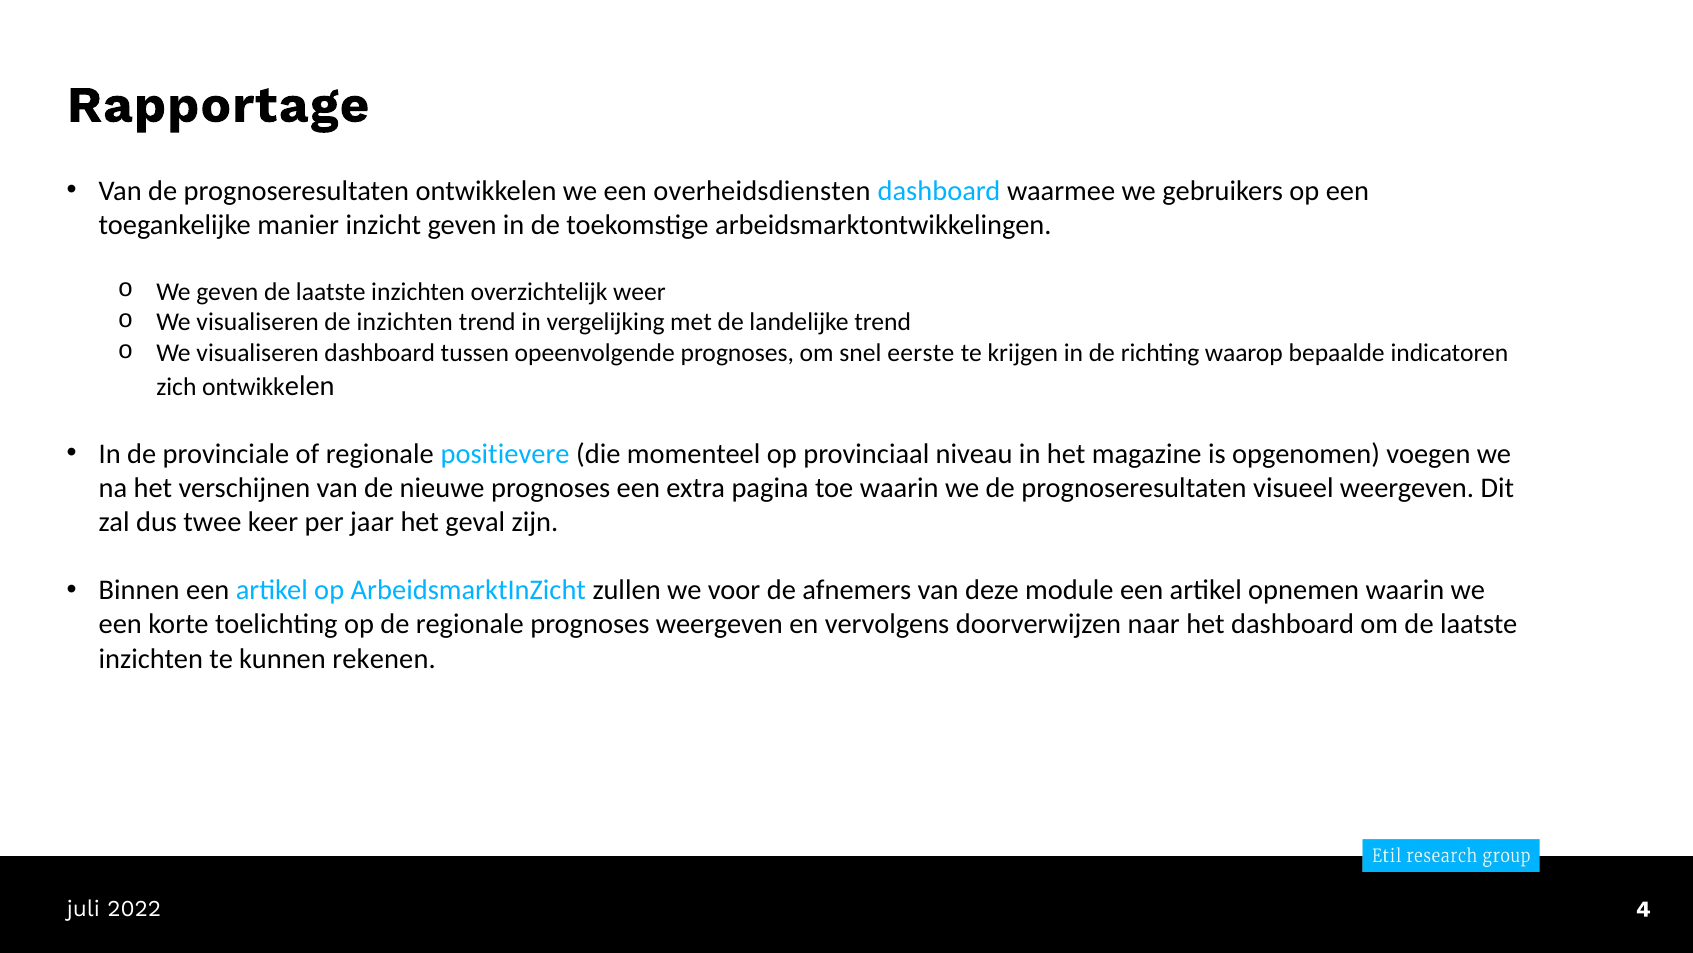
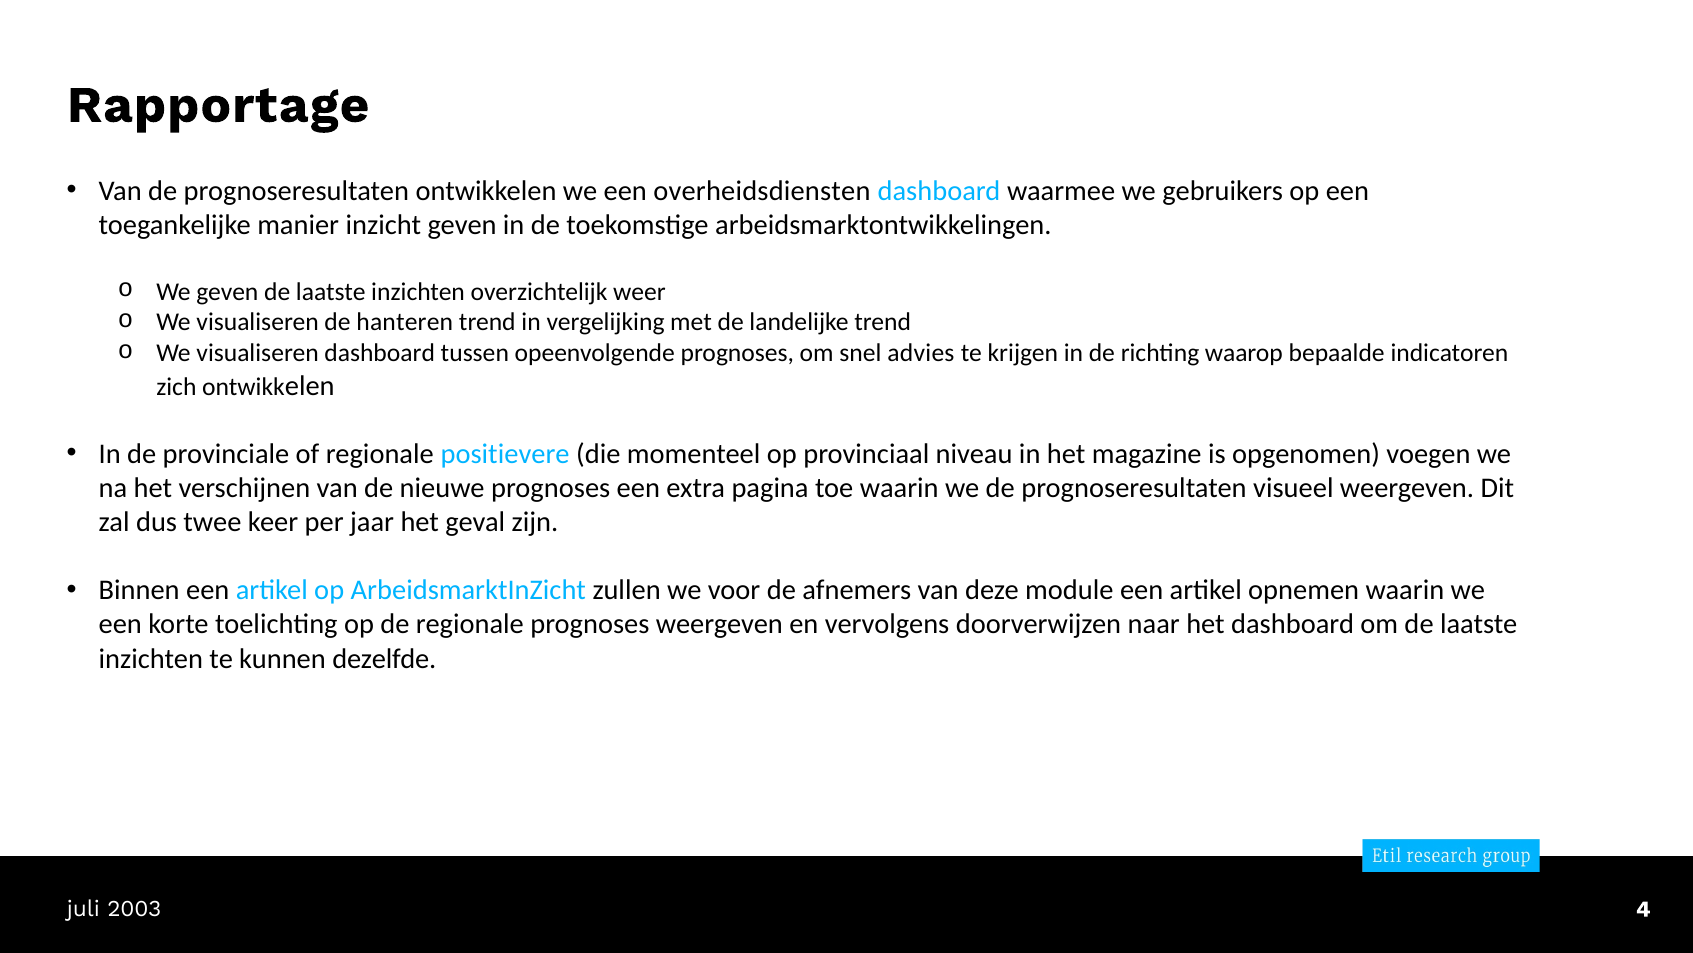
de inzichten: inzichten -> hanteren (405, 322)
eerste: eerste -> advies (921, 353)
rekenen: rekenen -> dezelfde (384, 659)
2022: 2022 -> 2003 (134, 909)
